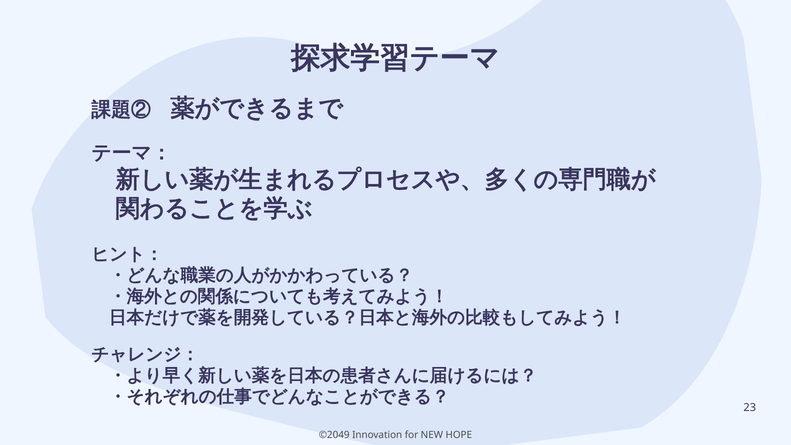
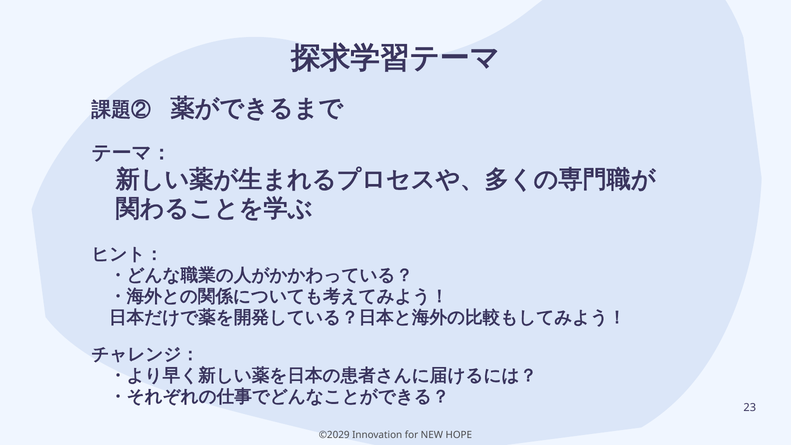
©2049: ©2049 -> ©2029 (334, 435)
